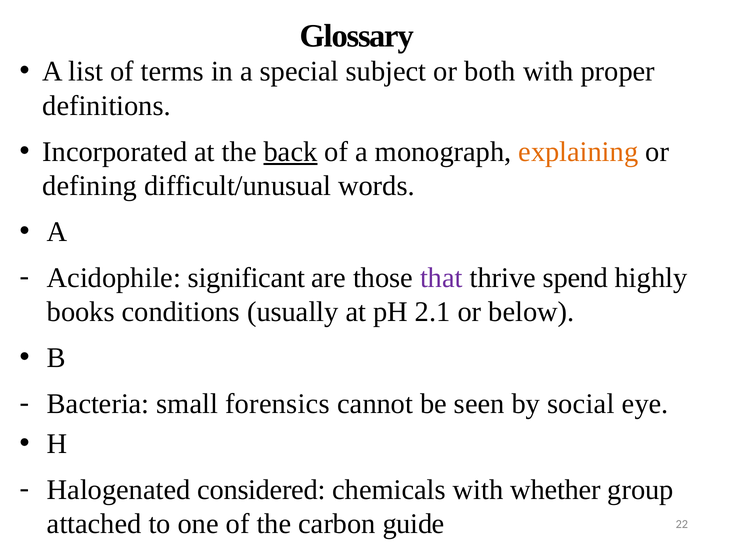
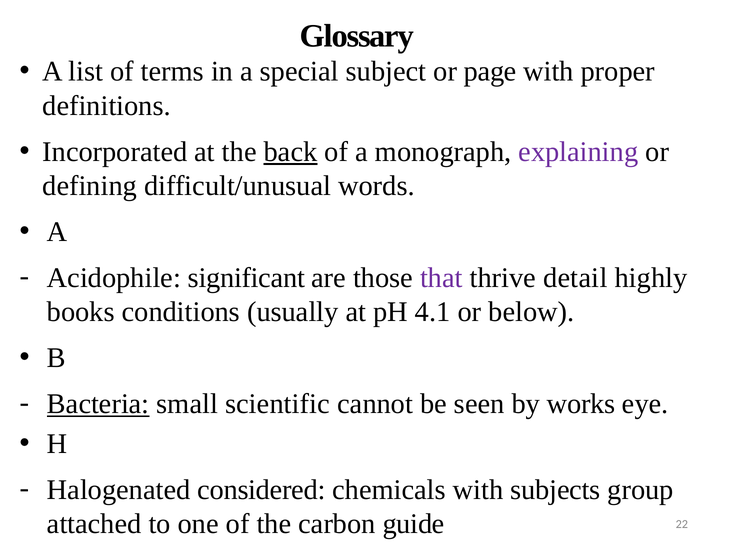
both: both -> page (490, 72)
explaining colour: orange -> purple (578, 152)
spend: spend -> detail (575, 278)
2.1: 2.1 -> 4.1 (433, 312)
Bacteria underline: none -> present (98, 404)
forensics: forensics -> scientific (278, 404)
social: social -> works (581, 404)
whether: whether -> subjects (556, 490)
